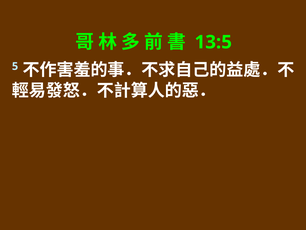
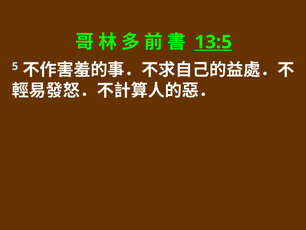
13:5 underline: none -> present (213, 42)
